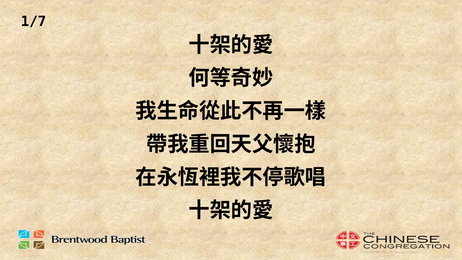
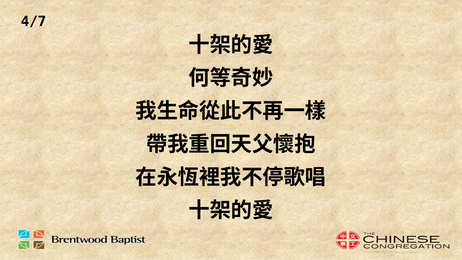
1/7: 1/7 -> 4/7 (34, 22)
